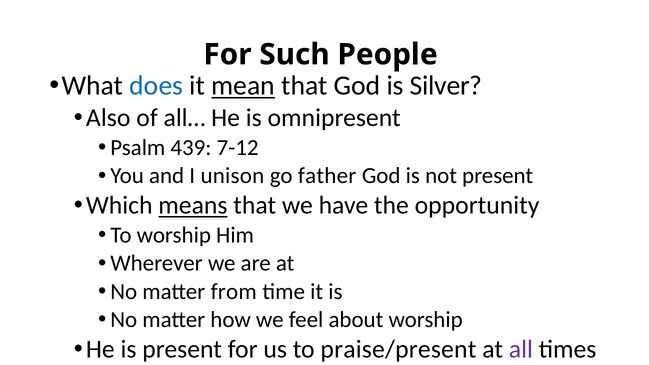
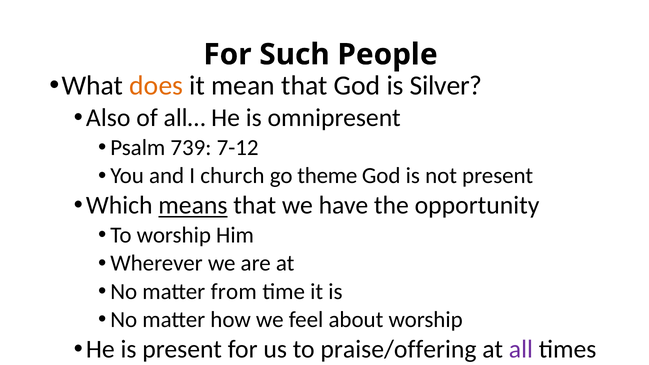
does colour: blue -> orange (156, 86)
mean underline: present -> none (243, 86)
439: 439 -> 739 (191, 148)
unison: unison -> church (232, 176)
father: father -> theme (327, 176)
praise/present: praise/present -> praise/offering (398, 349)
